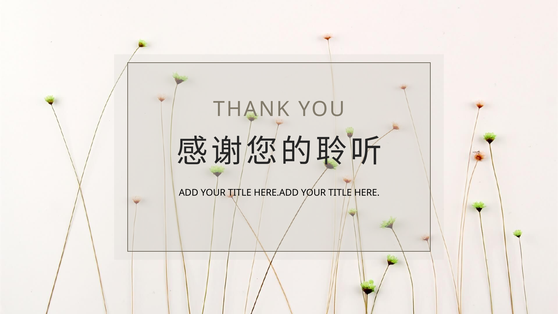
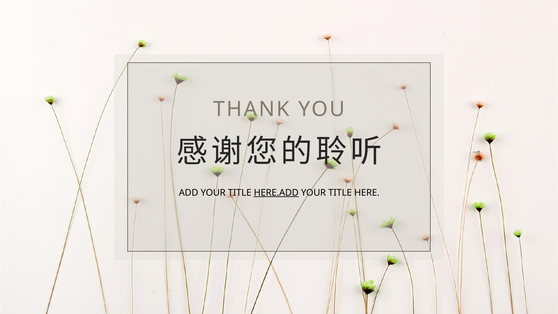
HERE.ADD underline: none -> present (276, 193)
